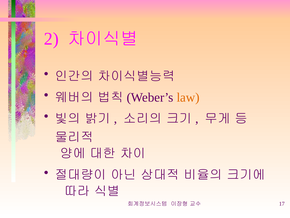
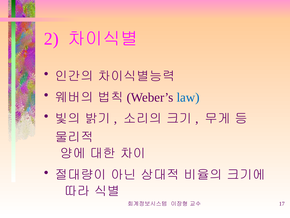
law colour: orange -> blue (188, 97)
